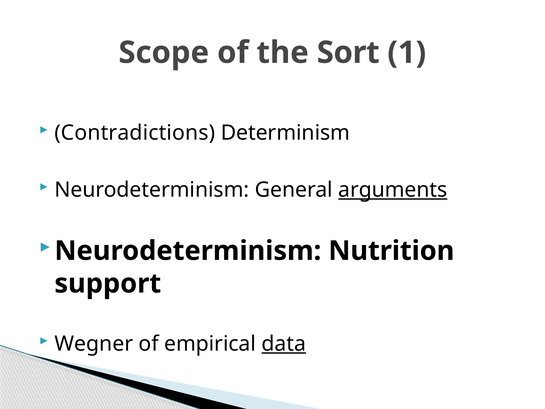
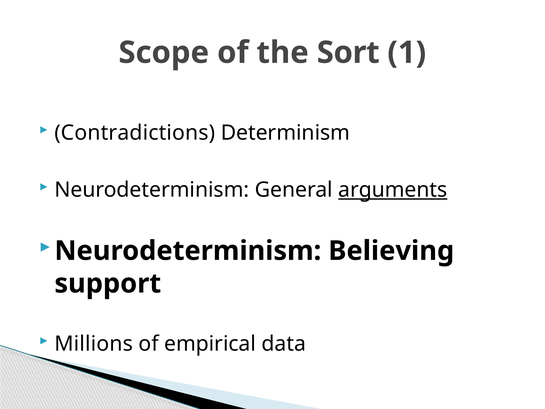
Nutrition: Nutrition -> Believing (391, 251)
Wegner: Wegner -> Millions (94, 344)
data underline: present -> none (284, 344)
